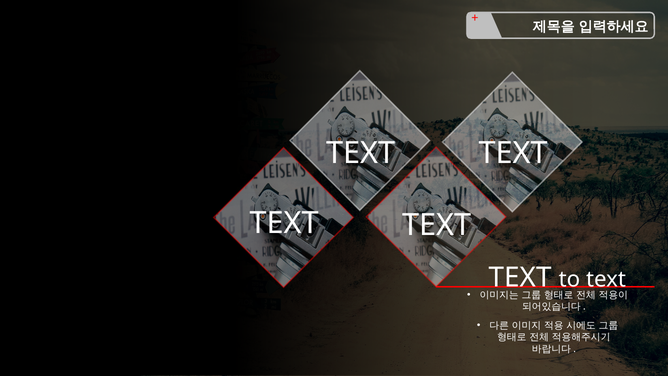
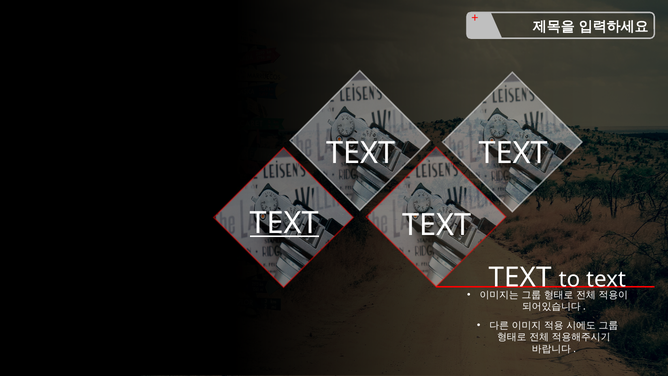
TEXT underline: none -> present (284, 223)
